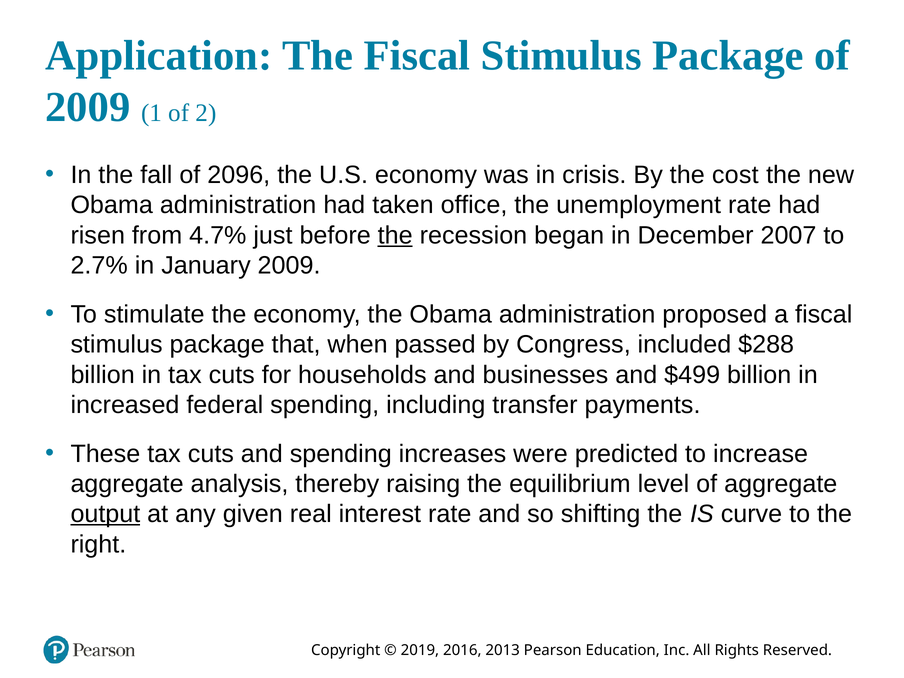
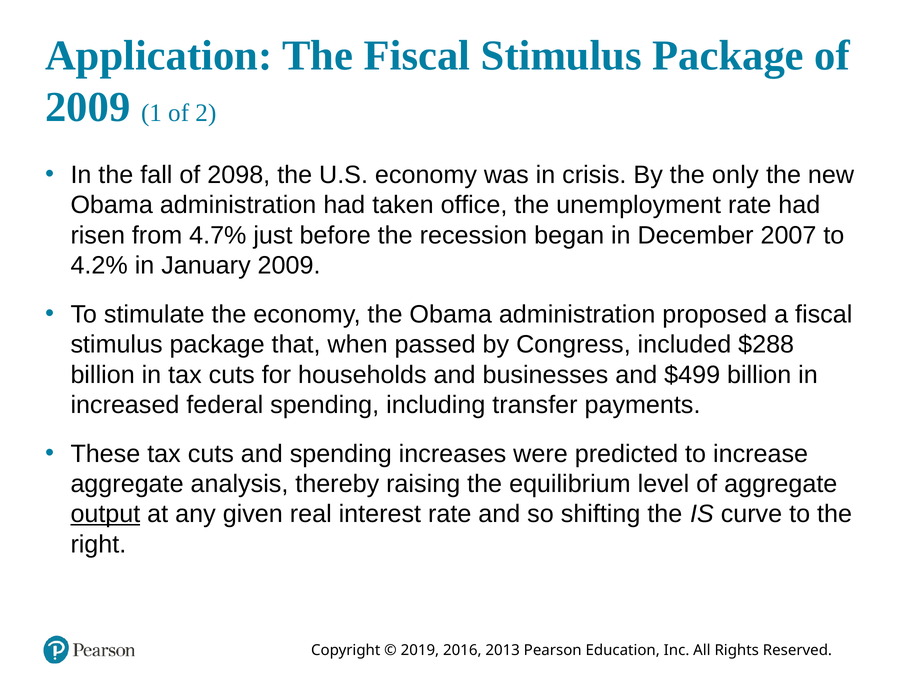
2096: 2096 -> 2098 (239, 175)
cost: cost -> only (735, 175)
the underline: present -> none (395, 235)
2.7%: 2.7% -> 4.2% (99, 265)
